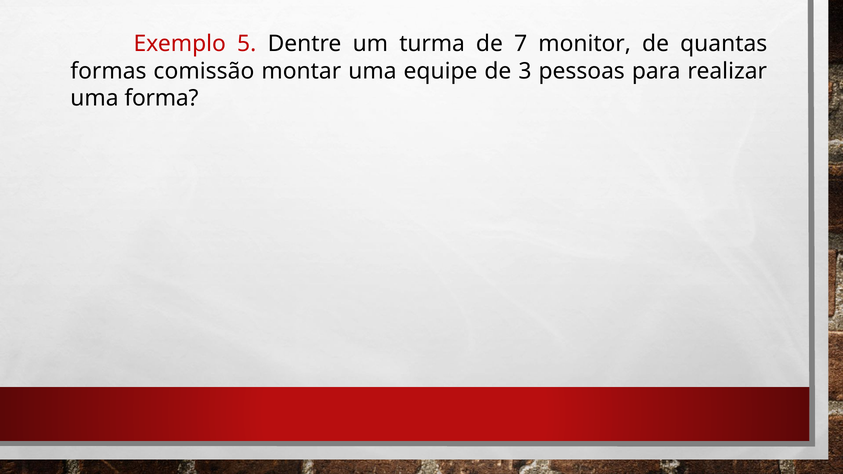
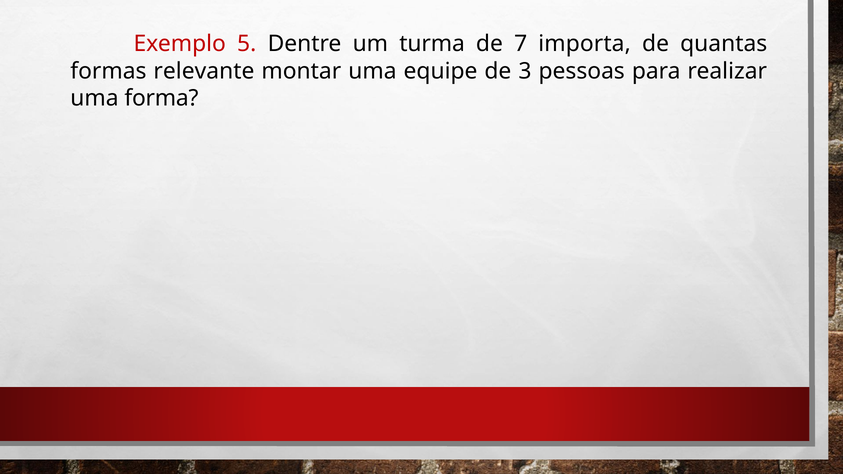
monitor: monitor -> importa (585, 44)
comissão: comissão -> relevante (204, 71)
